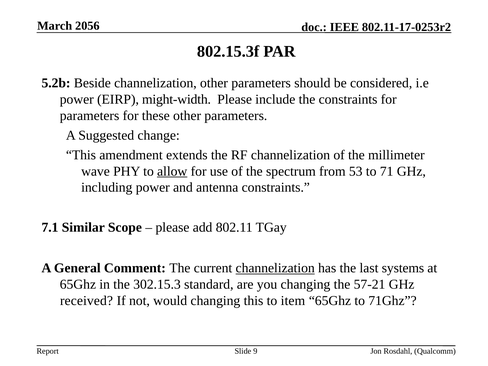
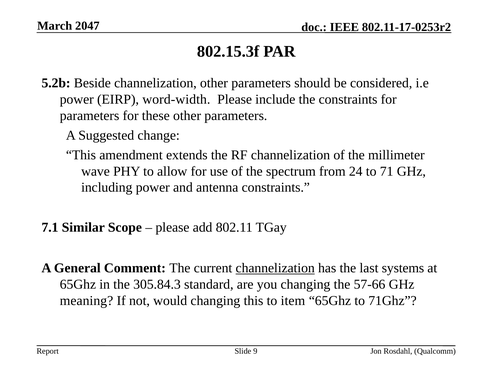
2056: 2056 -> 2047 (87, 26)
might-width: might-width -> word-width (176, 99)
allow underline: present -> none (172, 171)
53: 53 -> 24 (356, 171)
302.15.3: 302.15.3 -> 305.84.3 (157, 284)
57-21: 57-21 -> 57-66 (370, 284)
received: received -> meaning (87, 301)
